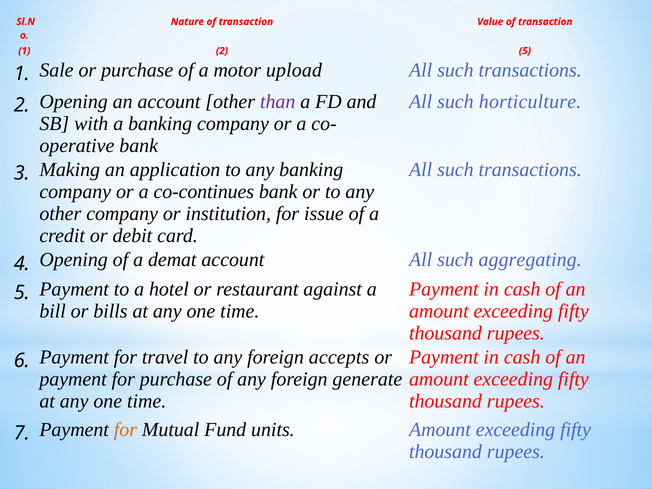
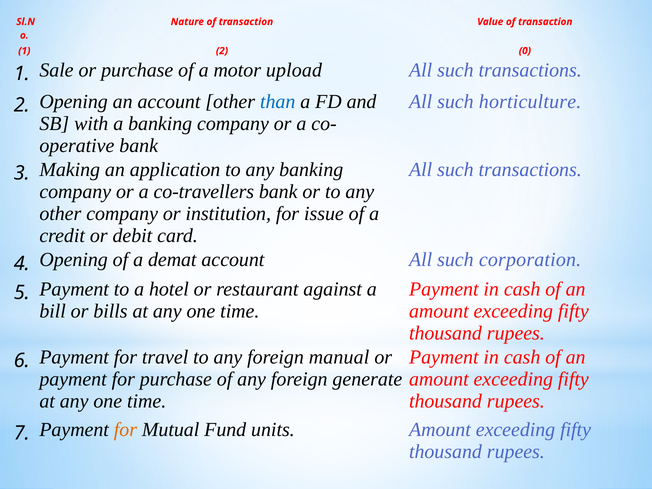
2 5: 5 -> 0 (525, 51)
than colour: purple -> blue (278, 102)
co-continues: co-continues -> co-travellers (204, 192)
aggregating: aggregating -> corporation (530, 260)
accepts: accepts -> manual (339, 357)
